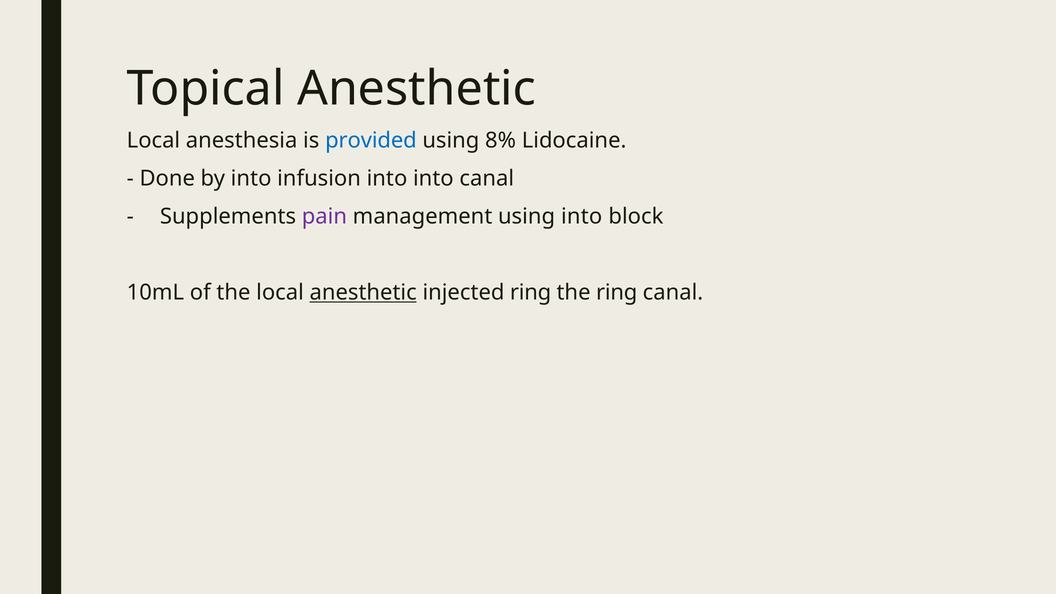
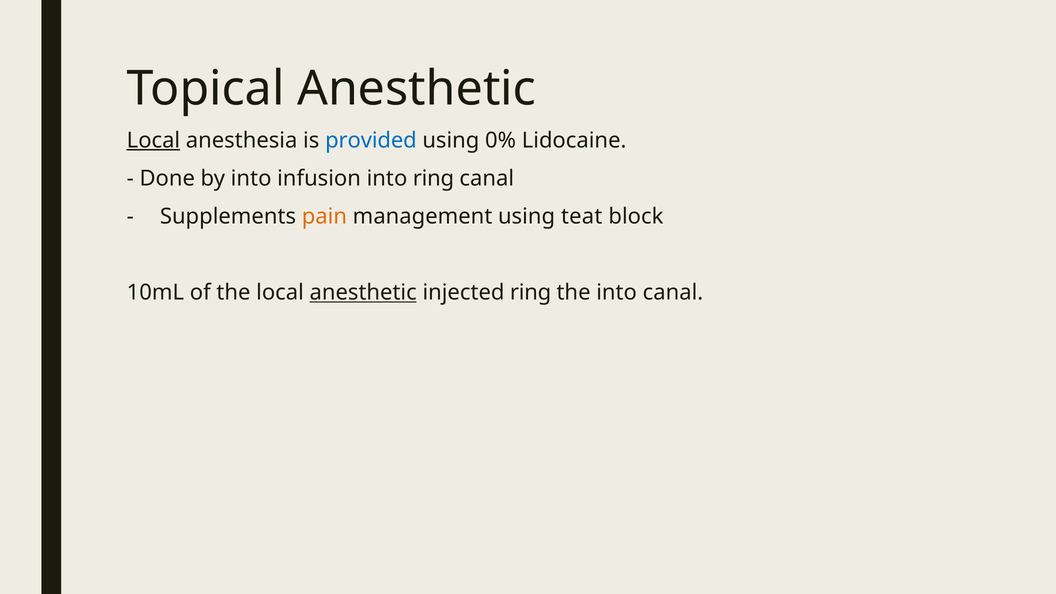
Local underline: none -> present (153, 140)
8%: 8% -> 0% (501, 140)
into into: into -> ring (433, 178)
pain colour: purple -> orange (324, 216)
using into: into -> teat (582, 216)
the ring: ring -> into (617, 292)
